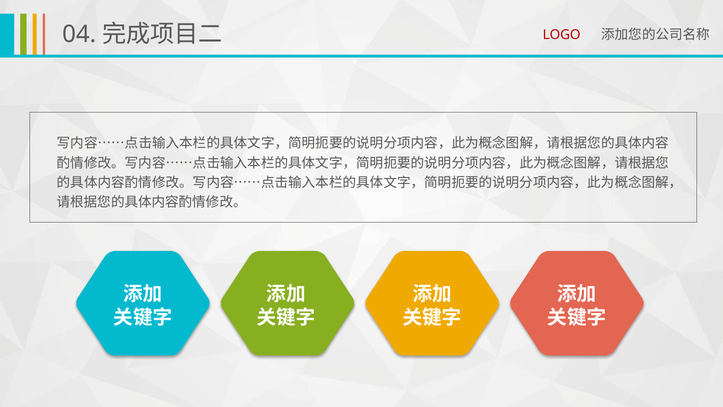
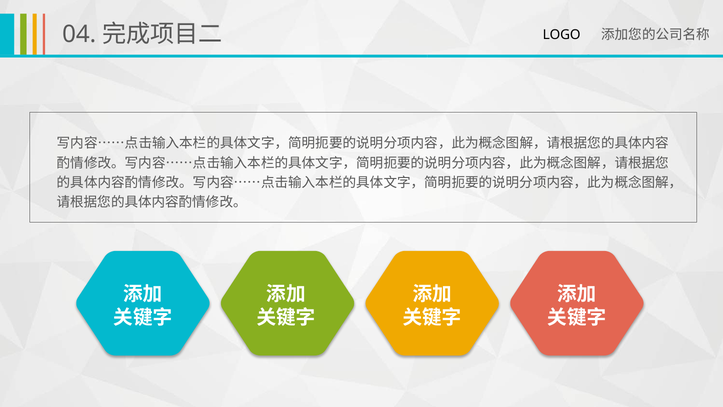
LOGO colour: red -> black (562, 35)
